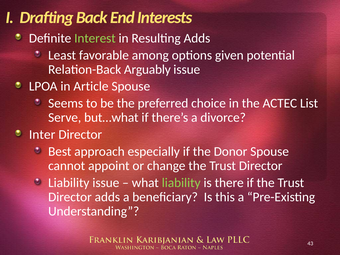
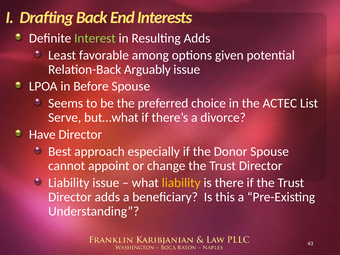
Article: Article -> Before (91, 86)
Inter: Inter -> Have (42, 135)
liability colour: light green -> yellow (181, 183)
